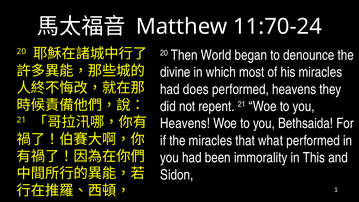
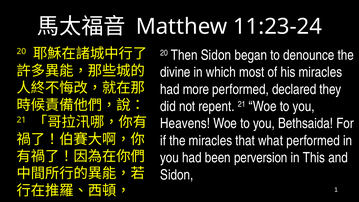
11:70-24: 11:70-24 -> 11:23-24 (278, 26)
Then World: World -> Sidon (216, 55)
does: does -> more (196, 89)
performed heavens: heavens -> declared (294, 89)
immorality: immorality -> perversion (261, 158)
